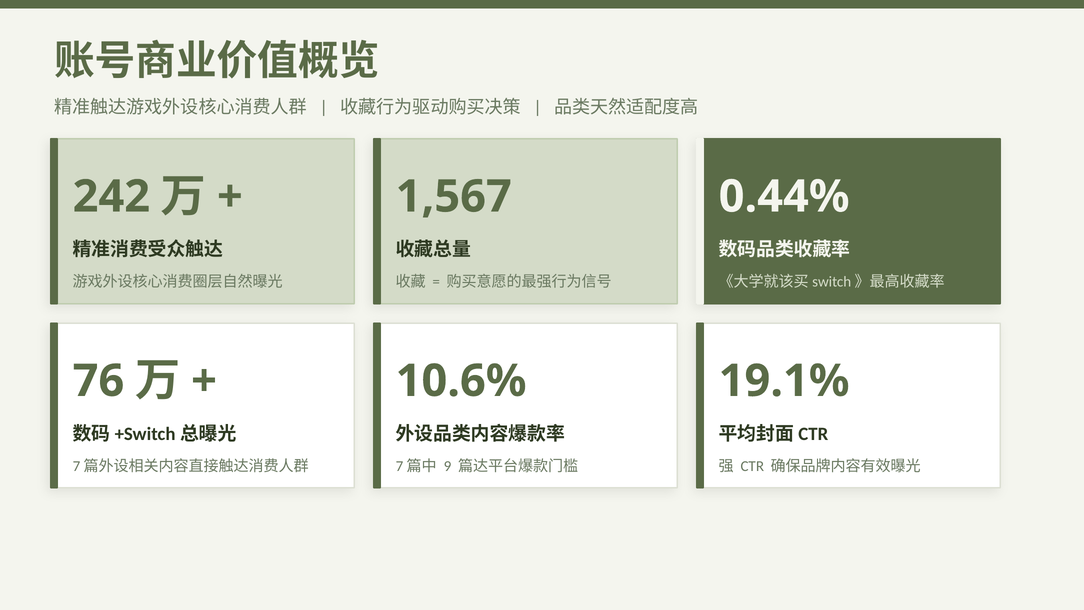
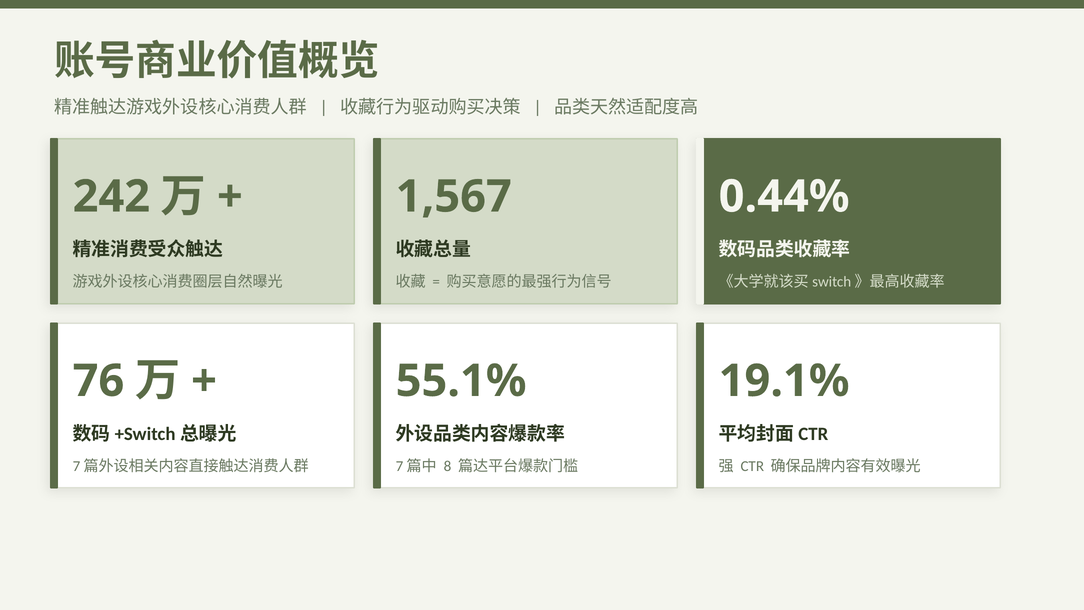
10.6%: 10.6% -> 55.1% (461, 381)
9: 9 -> 8 (447, 466)
